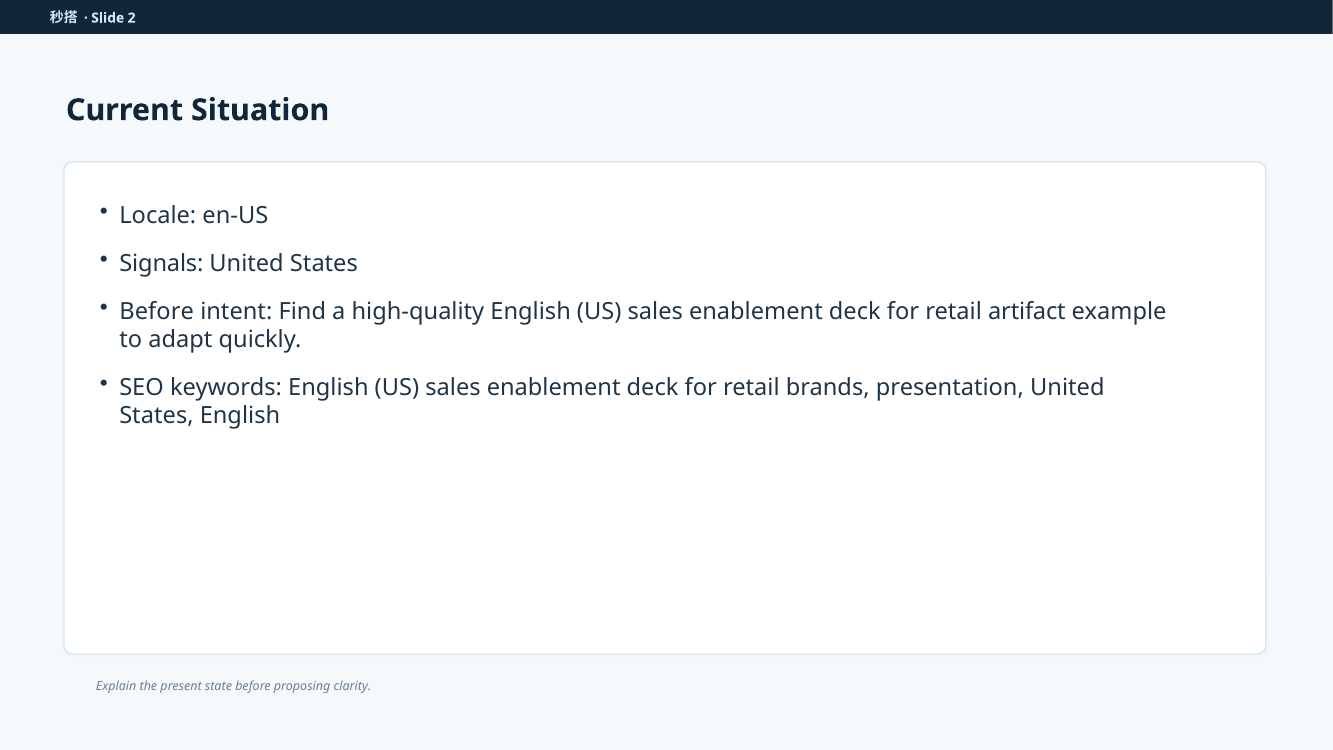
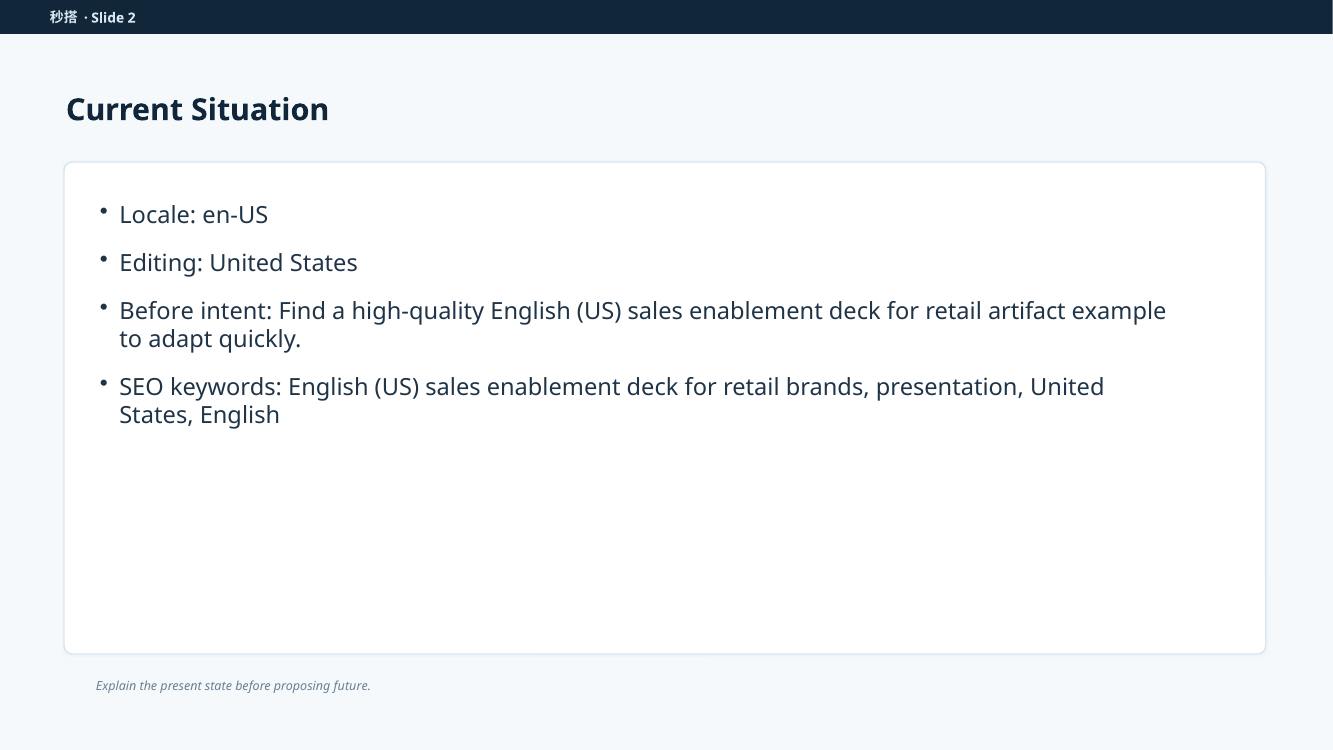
Signals: Signals -> Editing (161, 264)
clarity: clarity -> future (352, 687)
